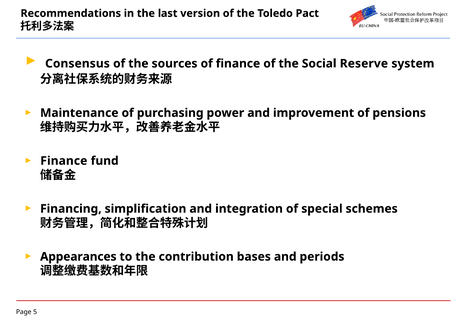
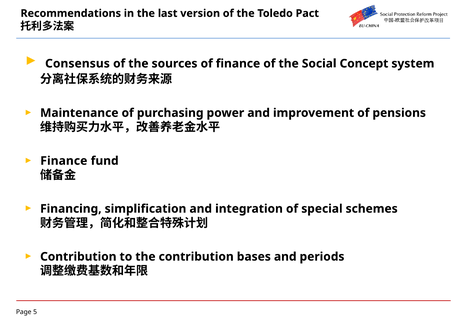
Reserve: Reserve -> Concept (364, 64)
Appearances: Appearances -> Contribution (78, 257)
